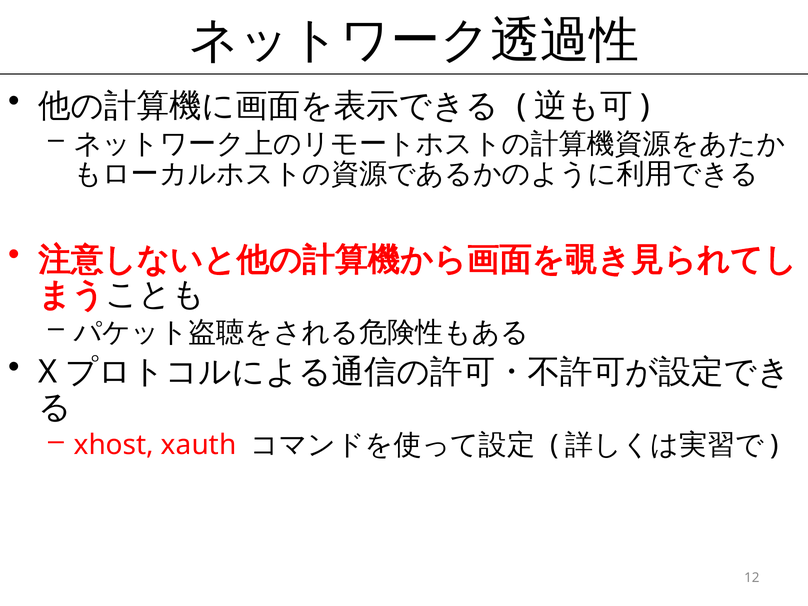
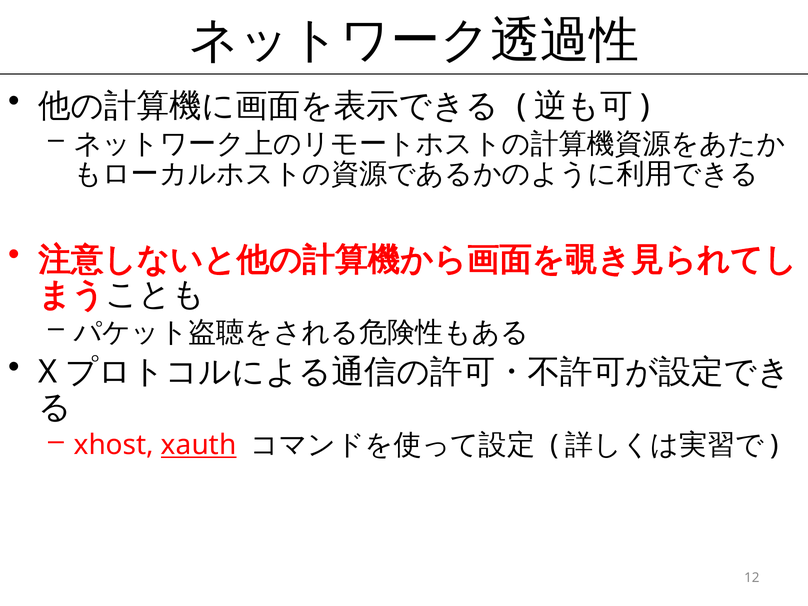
xauth underline: none -> present (199, 445)
